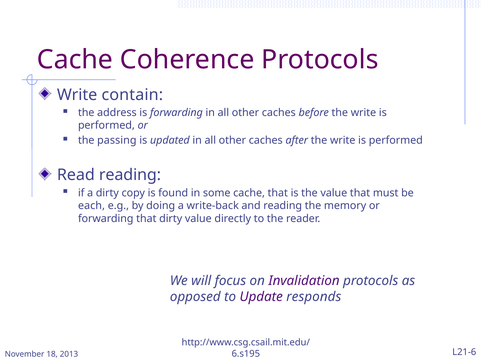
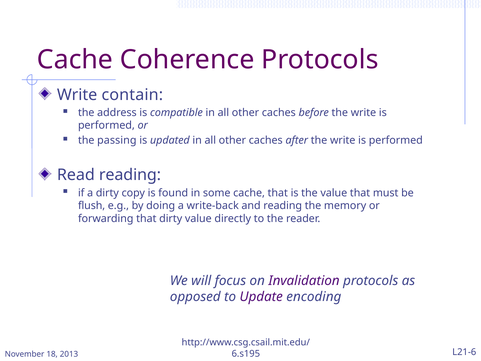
is forwarding: forwarding -> compatible (176, 113)
each: each -> flush (92, 206)
responds: responds -> encoding (314, 296)
